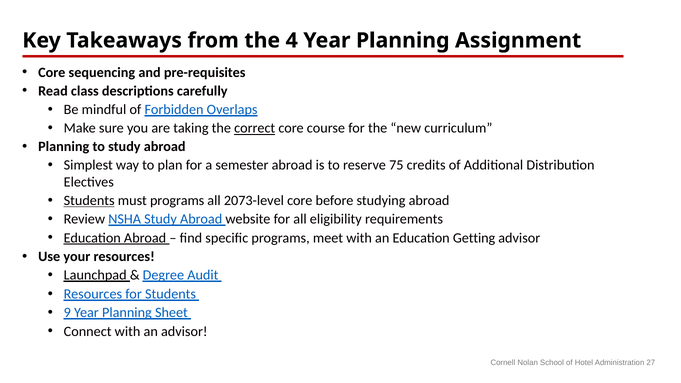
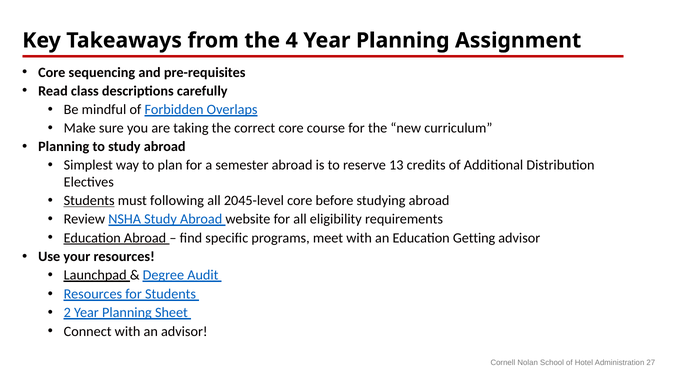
correct underline: present -> none (255, 128)
75: 75 -> 13 (396, 165)
must programs: programs -> following (177, 201)
2073-level: 2073-level -> 2045-level (254, 201)
9: 9 -> 2 (67, 313)
